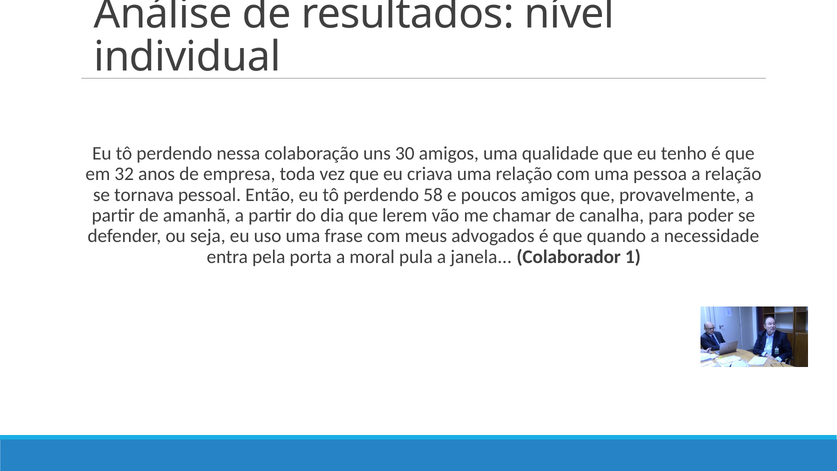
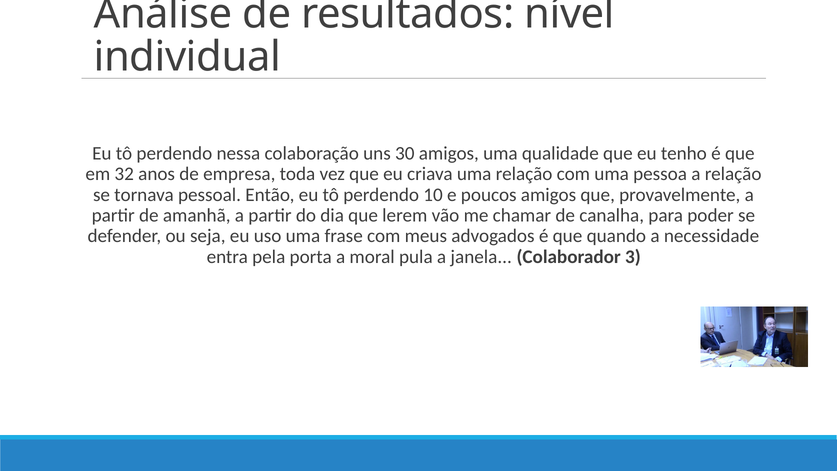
58: 58 -> 10 (433, 195)
1: 1 -> 3 (633, 257)
